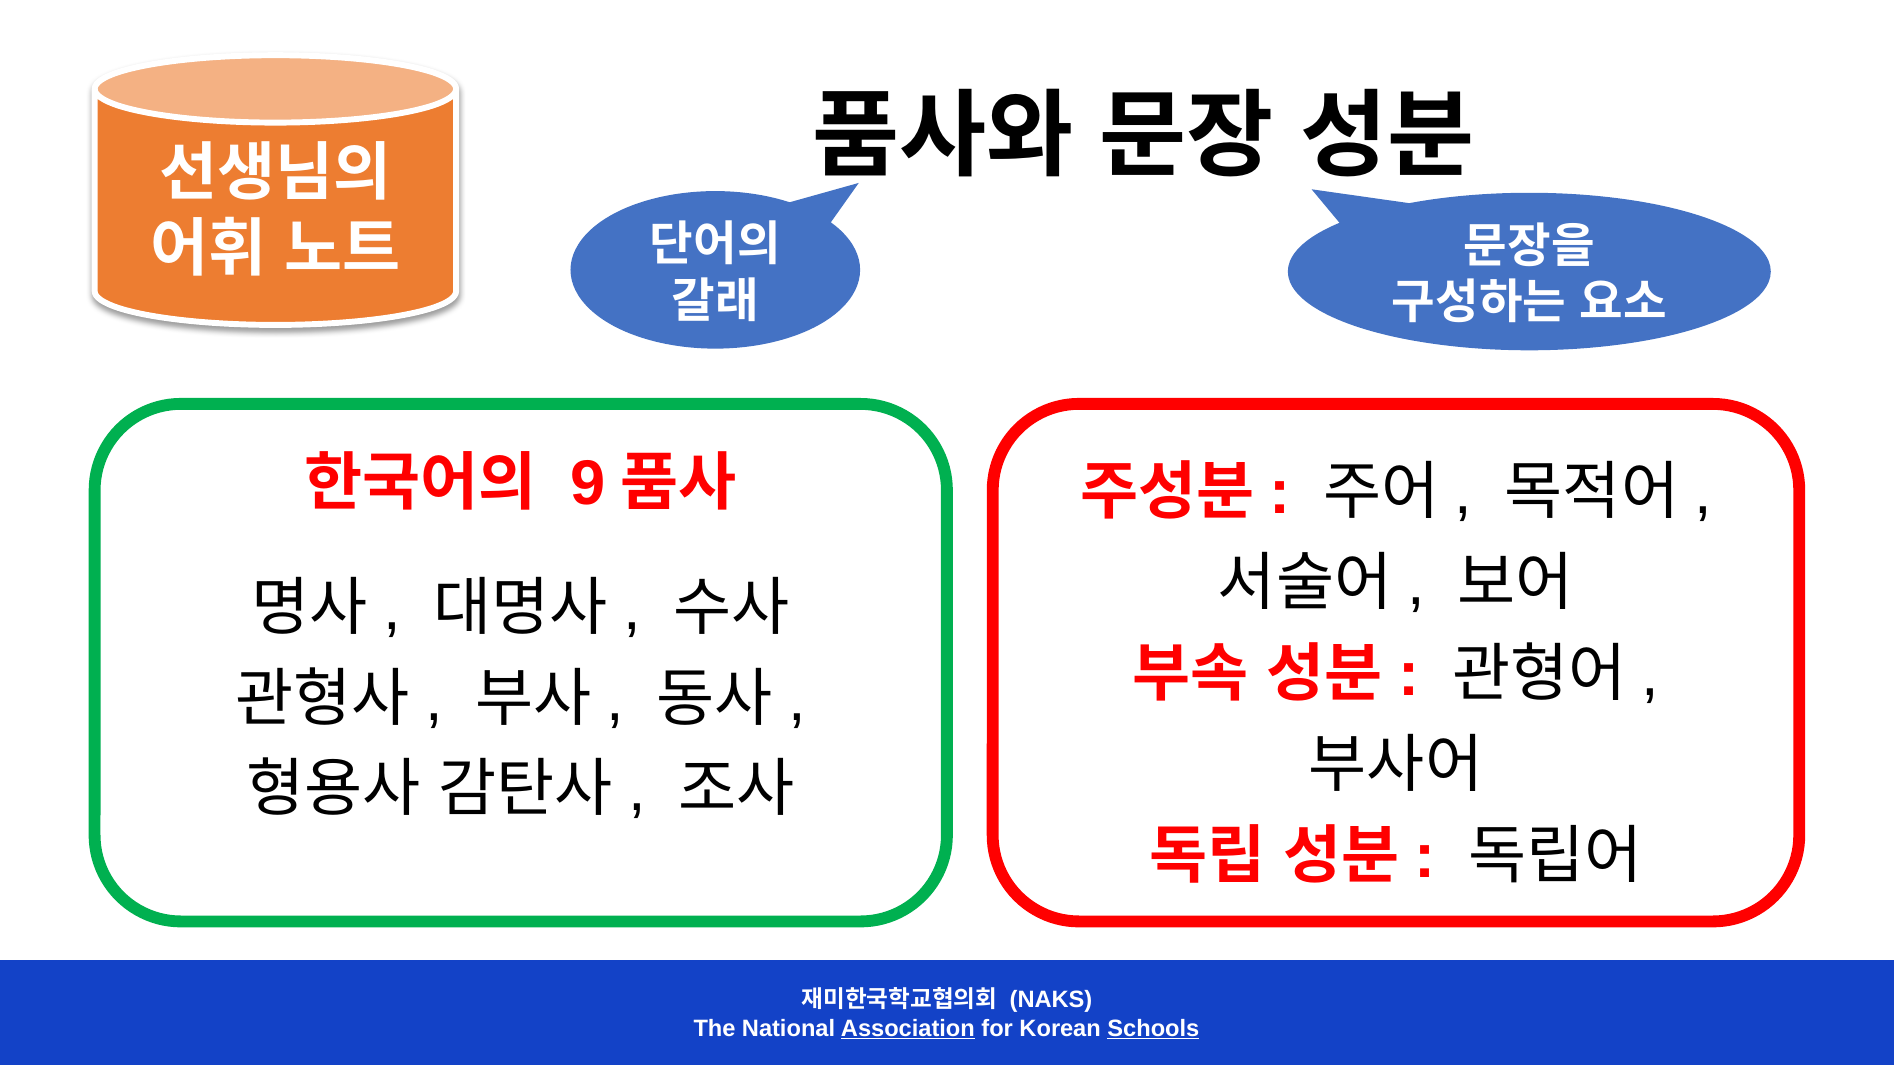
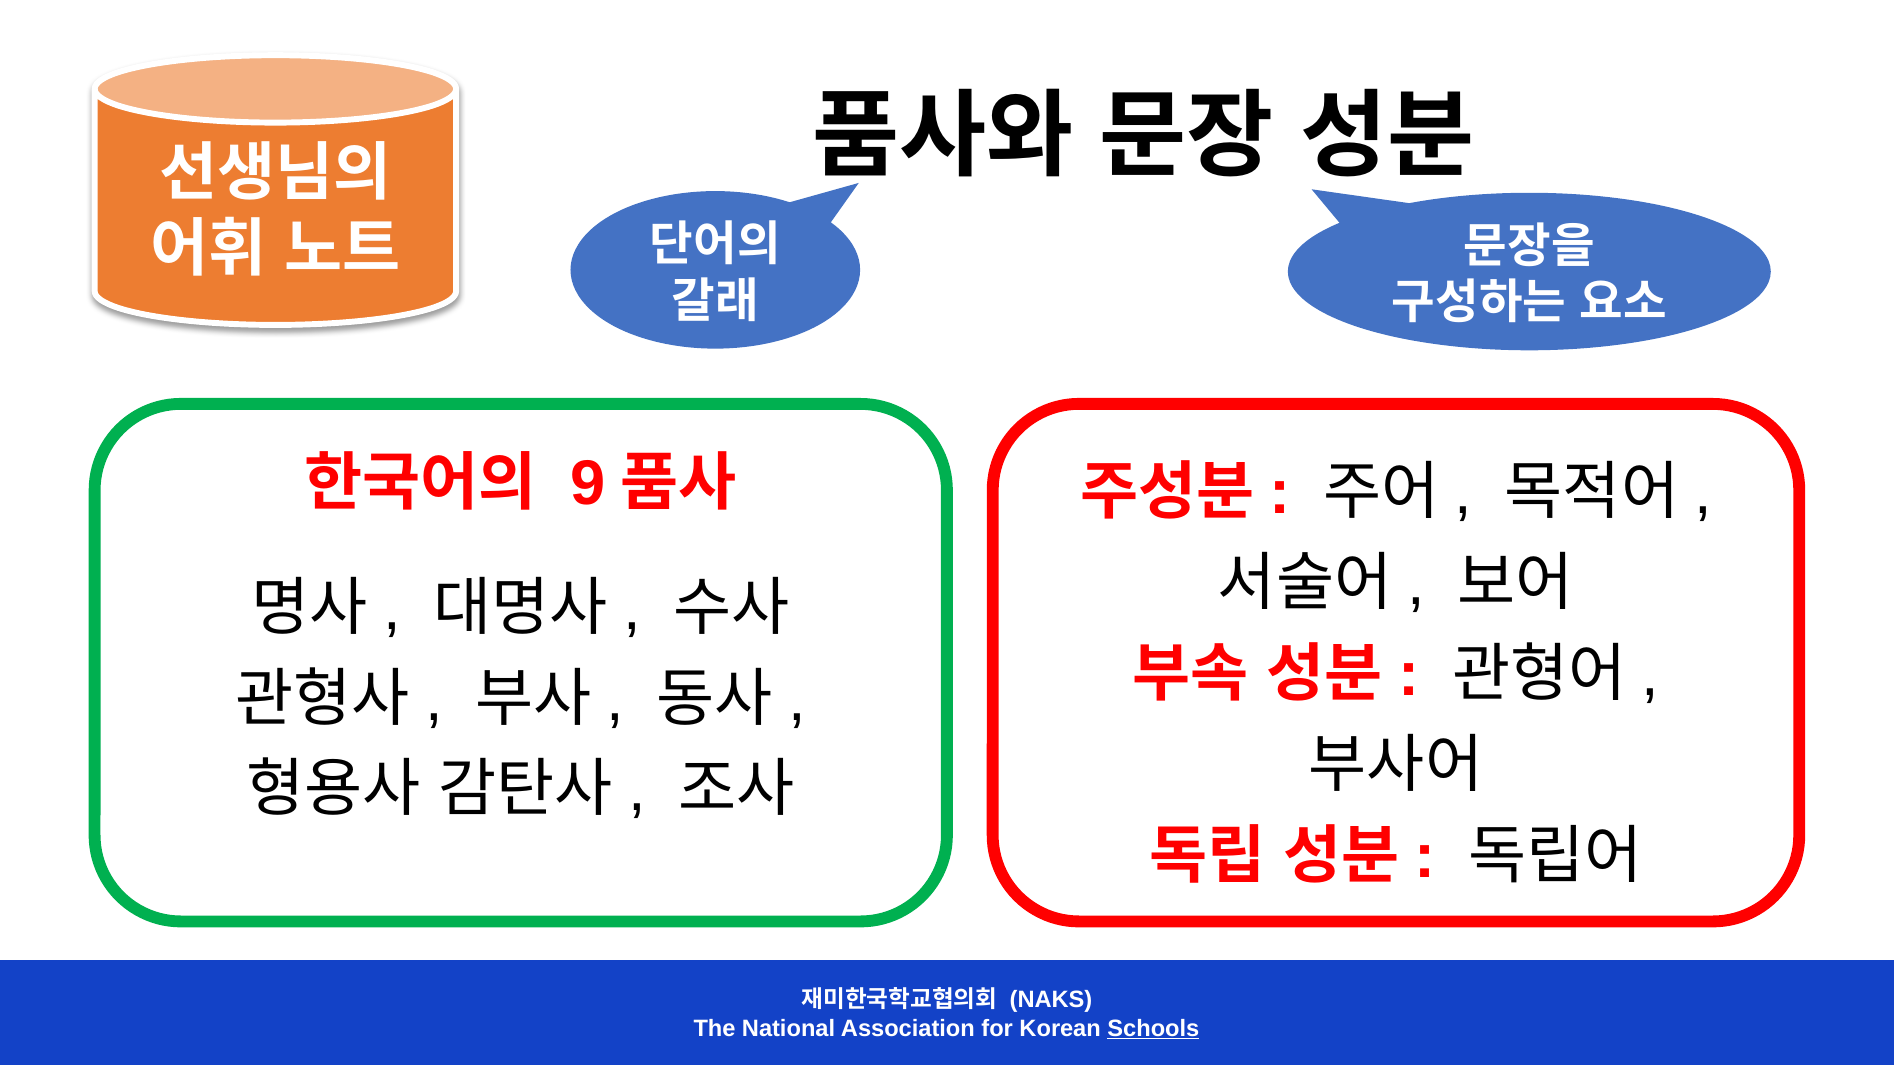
Association underline: present -> none (908, 1029)
